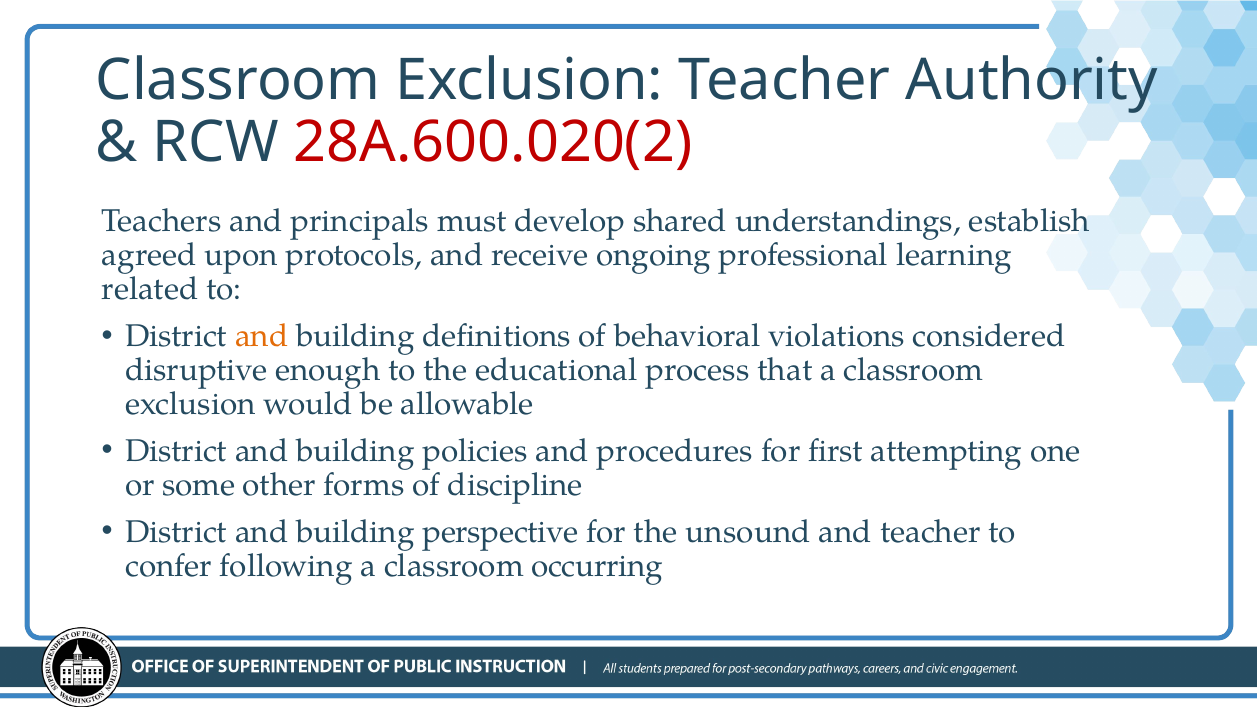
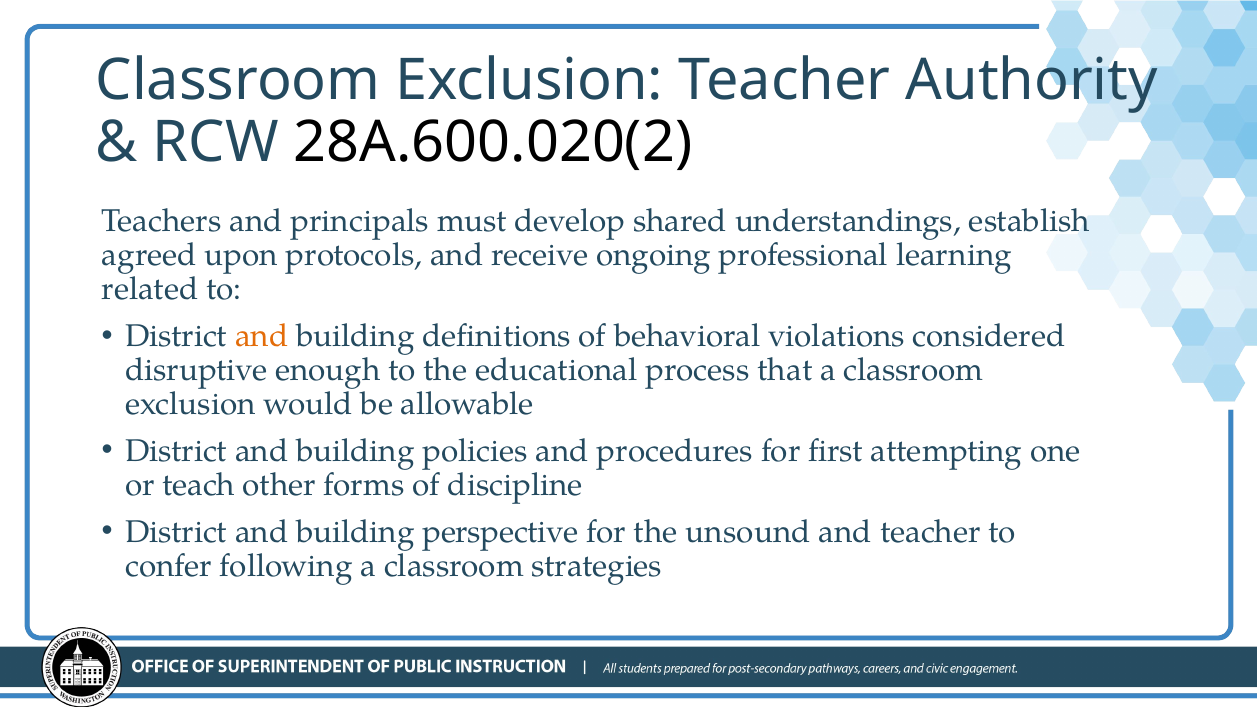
28A.600.020(2 colour: red -> black (493, 143)
some: some -> teach (199, 485)
occurring: occurring -> strategies (597, 566)
